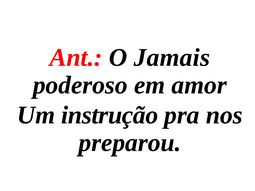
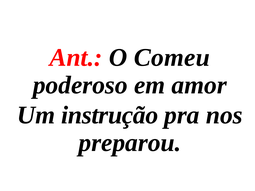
Jamais: Jamais -> Comeu (172, 58)
